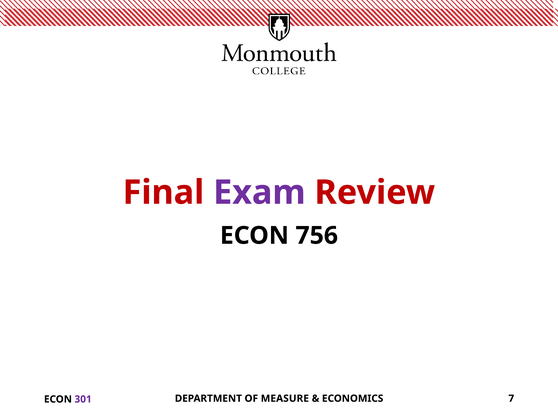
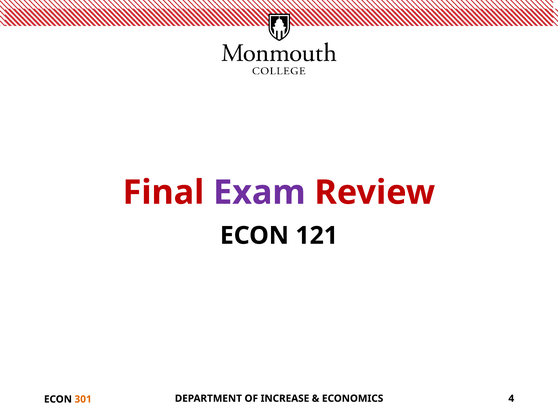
756: 756 -> 121 (317, 236)
MEASURE: MEASURE -> INCREASE (285, 399)
7: 7 -> 4 (511, 399)
301 colour: purple -> orange (83, 400)
